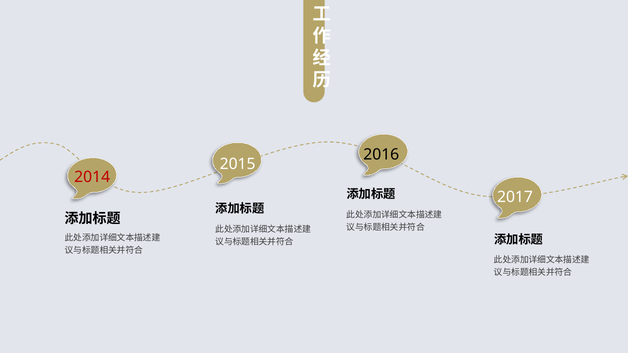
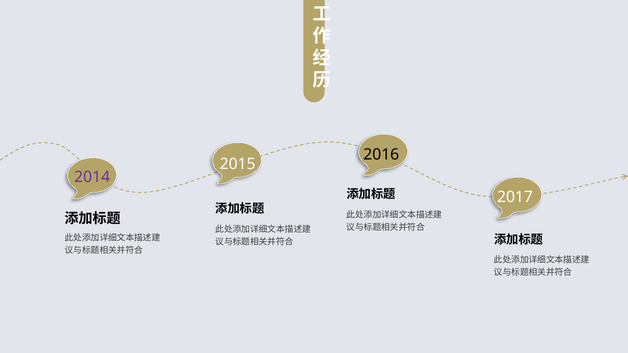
2014 colour: red -> purple (92, 177)
